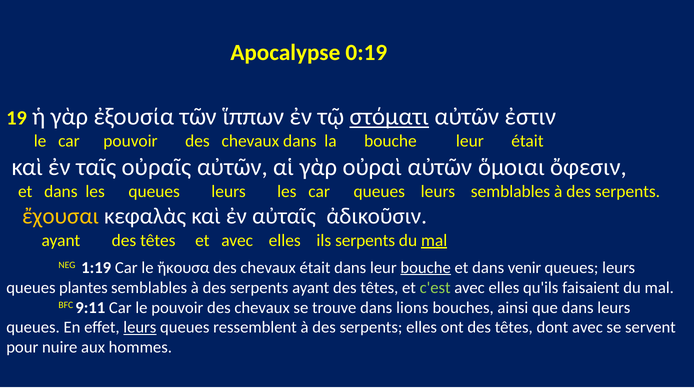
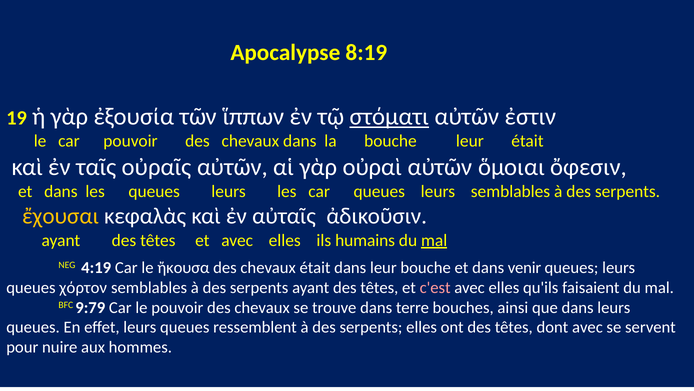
0:19: 0:19 -> 8:19 (366, 53)
ils serpents: serpents -> humains (365, 240)
1:19: 1:19 -> 4:19 (96, 268)
bouche underline: present -> none (426, 268)
plantes: plantes -> χόρτον (83, 288)
c'est colour: light green -> pink (435, 288)
9:11: 9:11 -> 9:79 (90, 308)
lions: lions -> terre (412, 308)
leurs underline: present -> none (140, 328)
